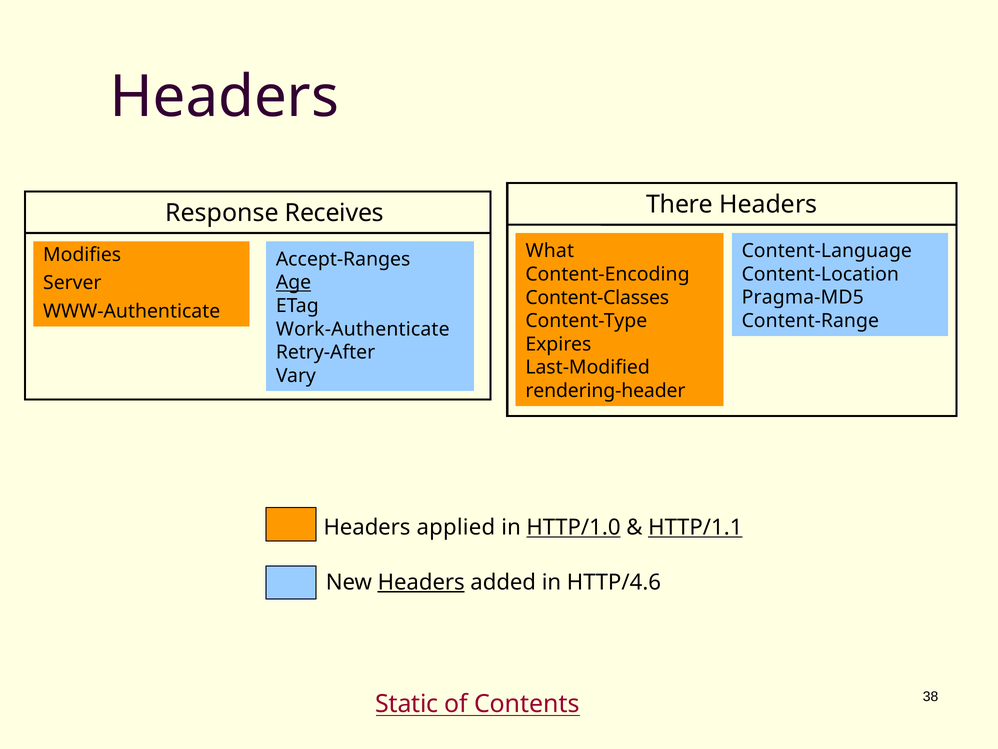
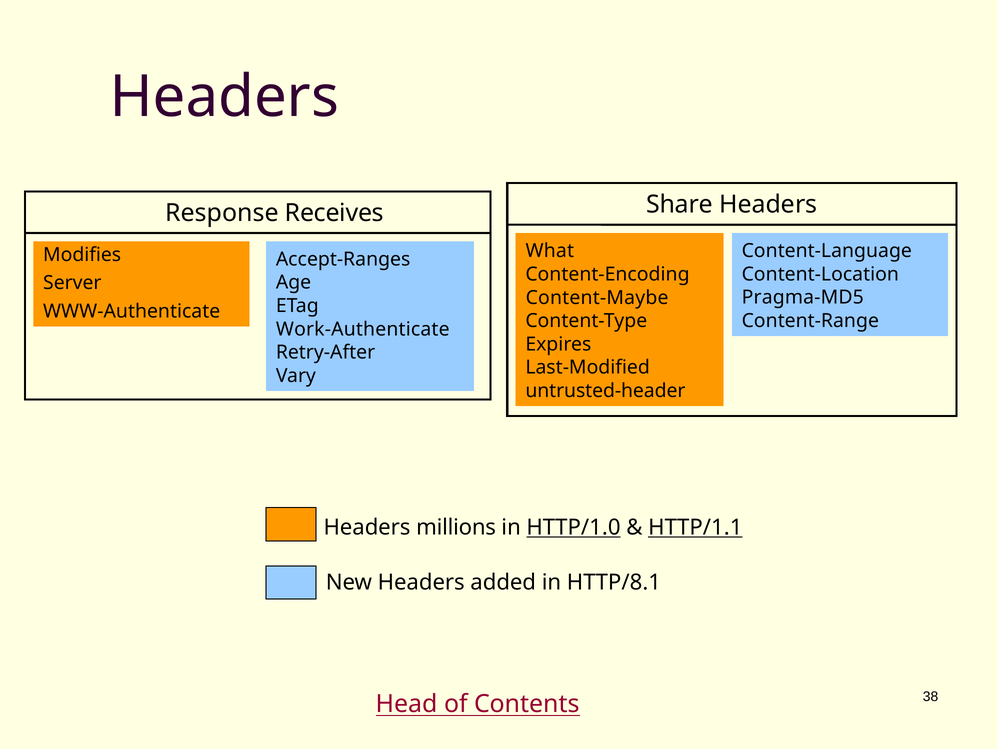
There: There -> Share (680, 205)
Age underline: present -> none (294, 282)
Content-Classes: Content-Classes -> Content-Maybe (597, 297)
rendering-header: rendering-header -> untrusted-header (605, 391)
applied: applied -> millions (456, 527)
Headers underline: present -> none (421, 582)
HTTP/4.6: HTTP/4.6 -> HTTP/8.1 (614, 582)
Static: Static -> Head (407, 704)
